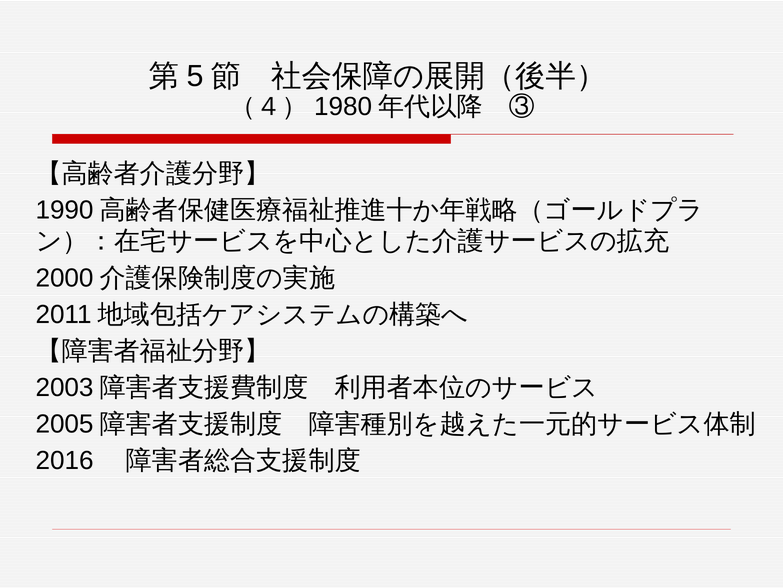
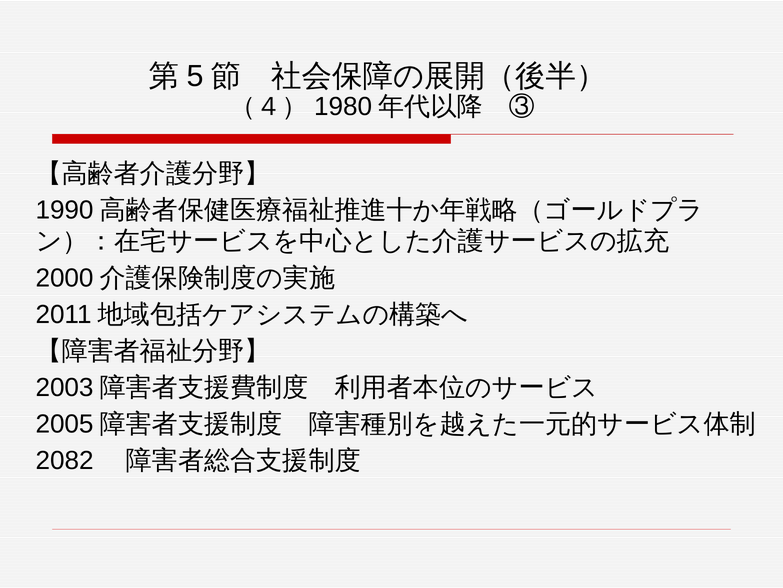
2016: 2016 -> 2082 (65, 460)
